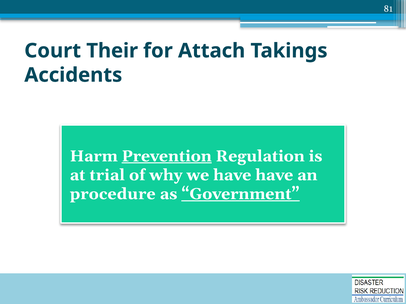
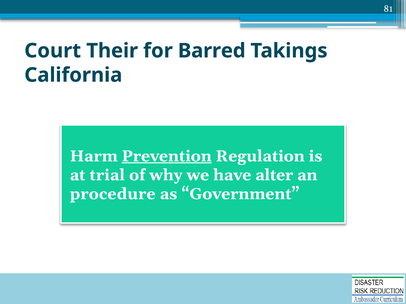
Attach: Attach -> Barred (212, 51)
Accidents: Accidents -> California (73, 75)
have have: have -> alter (274, 175)
Government underline: present -> none (241, 194)
